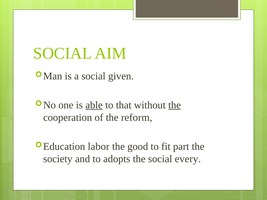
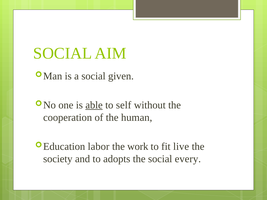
that: that -> self (124, 105)
the underline: present -> none (175, 105)
reform: reform -> human (137, 118)
good: good -> work (138, 147)
part: part -> live (181, 147)
